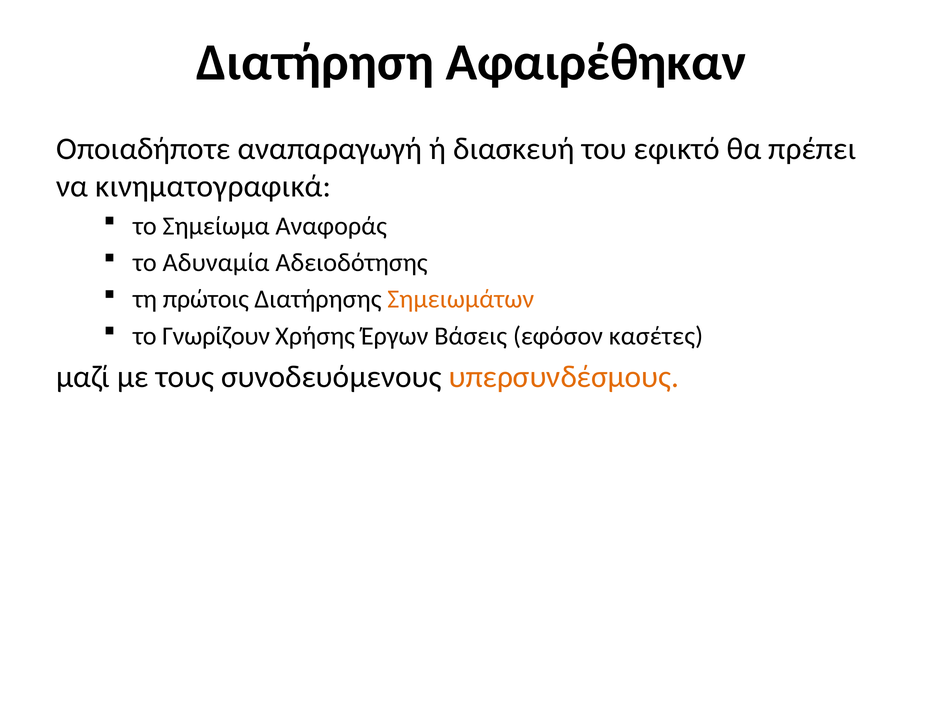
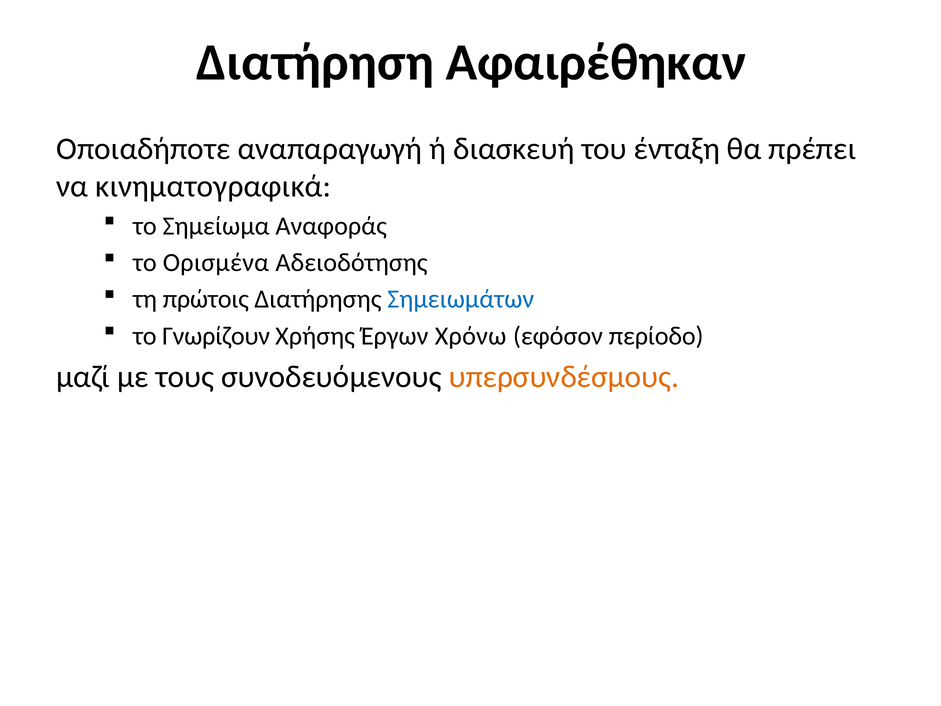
εφικτό: εφικτό -> ένταξη (677, 149)
Αδυναμία: Αδυναμία -> Ορισμένα (216, 263)
Σημειωμάτων colour: orange -> blue (461, 299)
Βάσεις: Βάσεις -> Χρόνω (471, 336)
κασέτες: κασέτες -> περίοδο (656, 336)
